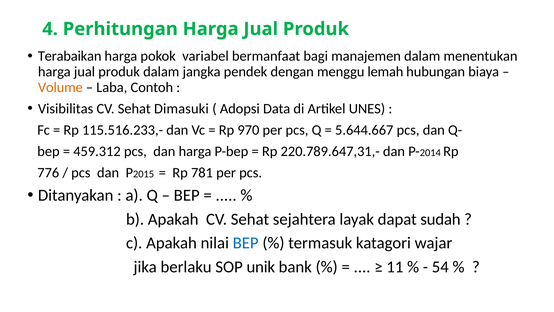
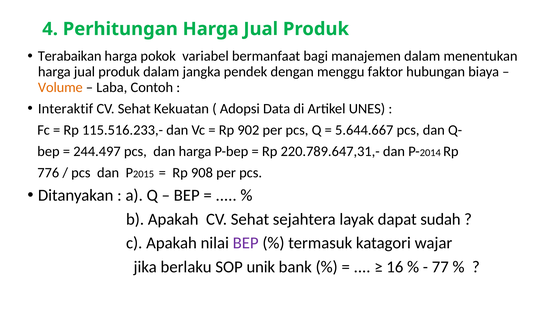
lemah: lemah -> faktor (385, 72)
Visibilitas: Visibilitas -> Interaktif (66, 109)
Dimasuki: Dimasuki -> Kekuatan (181, 109)
970: 970 -> 902 (248, 130)
459.312: 459.312 -> 244.497 (97, 151)
781: 781 -> 908 (202, 173)
BEP colour: blue -> purple (246, 243)
11: 11 -> 16 (395, 267)
54: 54 -> 77 (440, 267)
